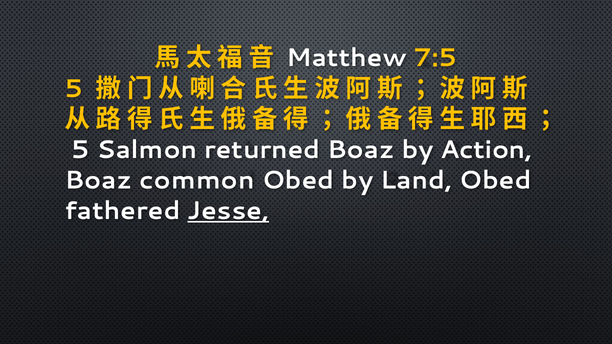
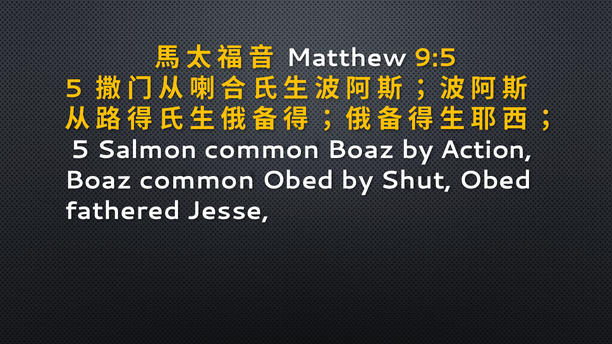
7:5: 7:5 -> 9:5 (435, 58)
Salmon returned: returned -> common (262, 150)
Land: Land -> Shut (416, 180)
Jesse underline: present -> none (228, 211)
